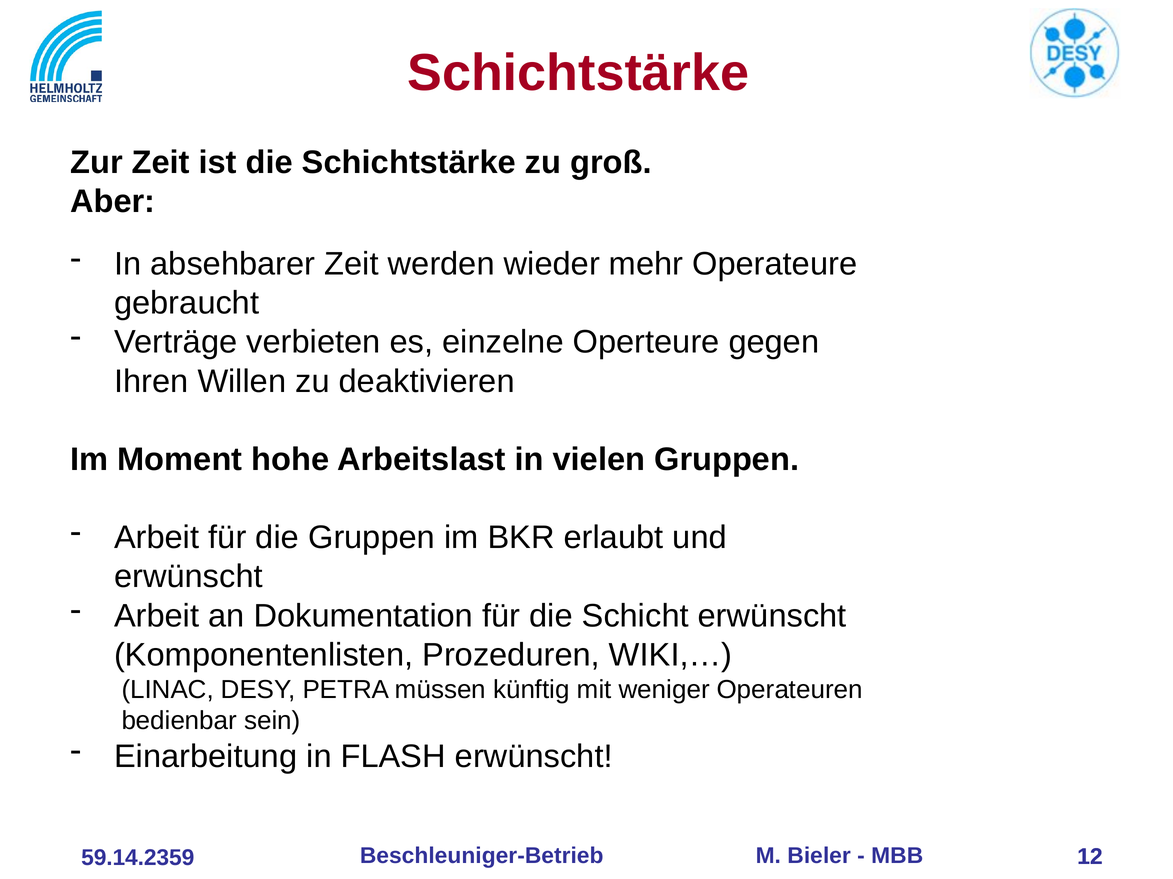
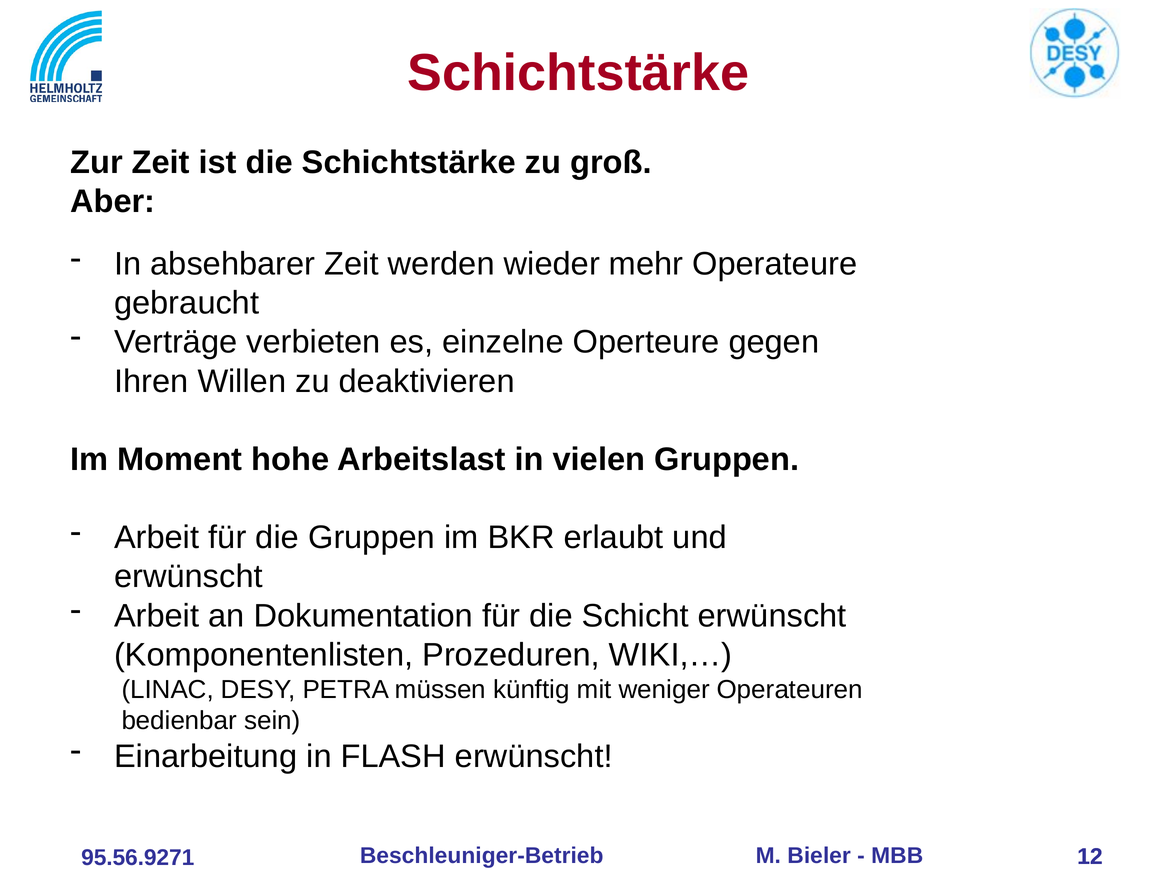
59.14.2359: 59.14.2359 -> 95.56.9271 (138, 858)
